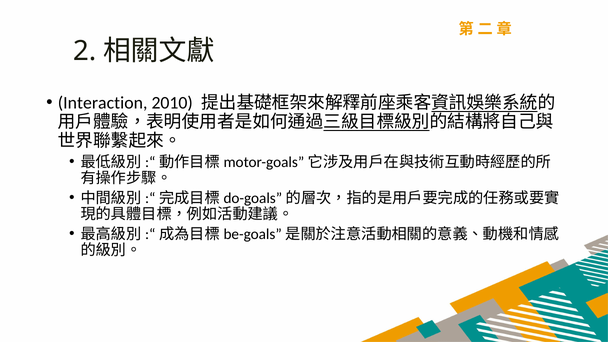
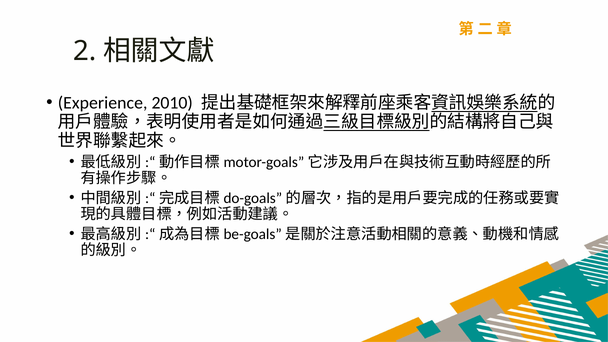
Interaction: Interaction -> Experience (103, 103)
